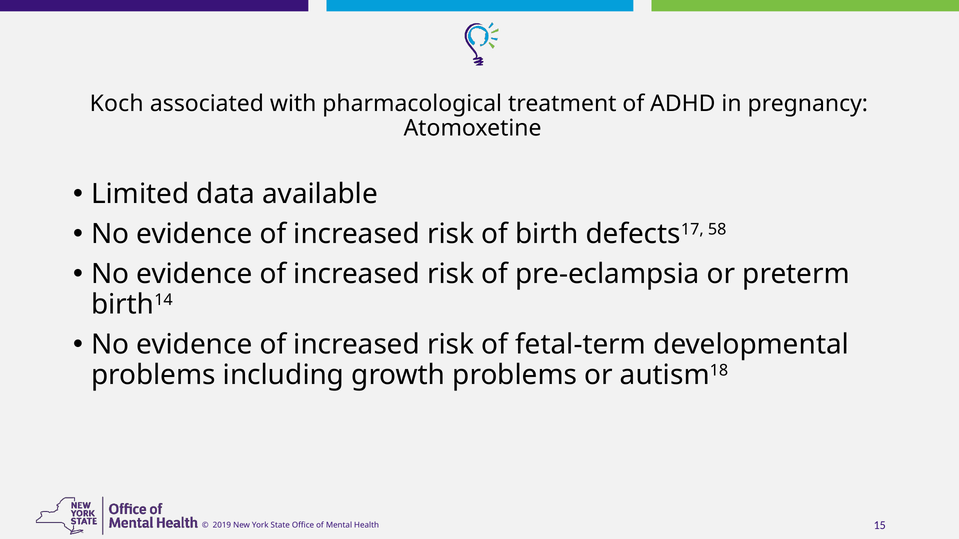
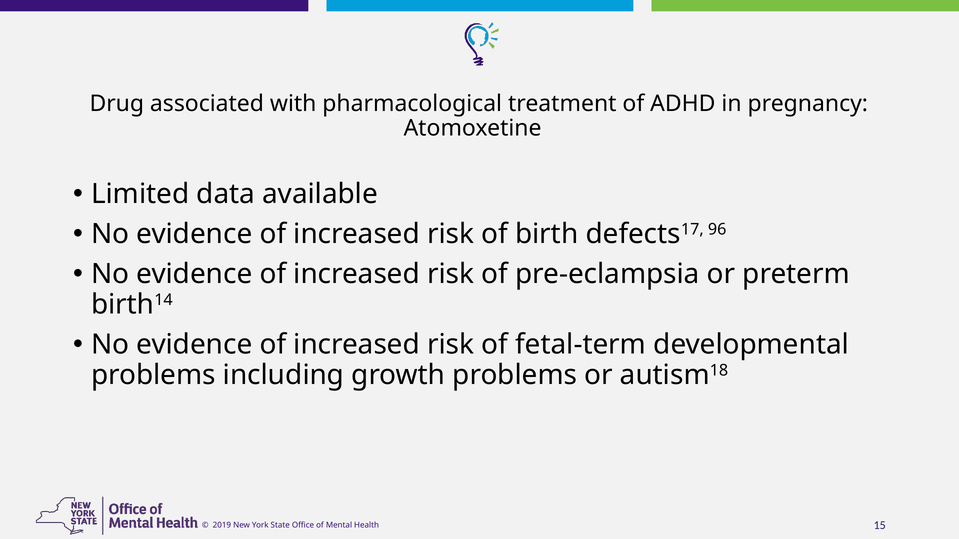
Koch: Koch -> Drug (117, 104)
58: 58 -> 96 (717, 230)
